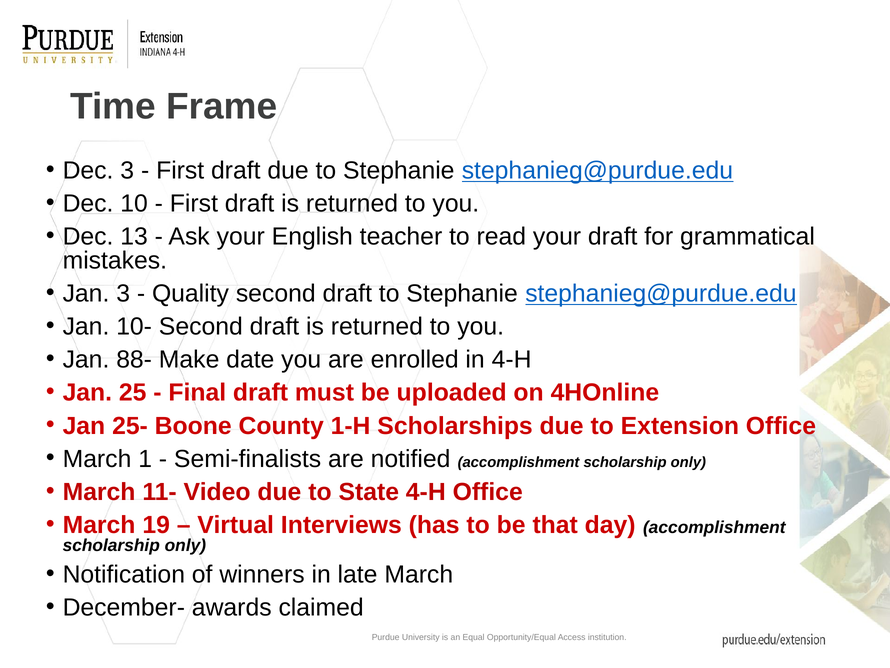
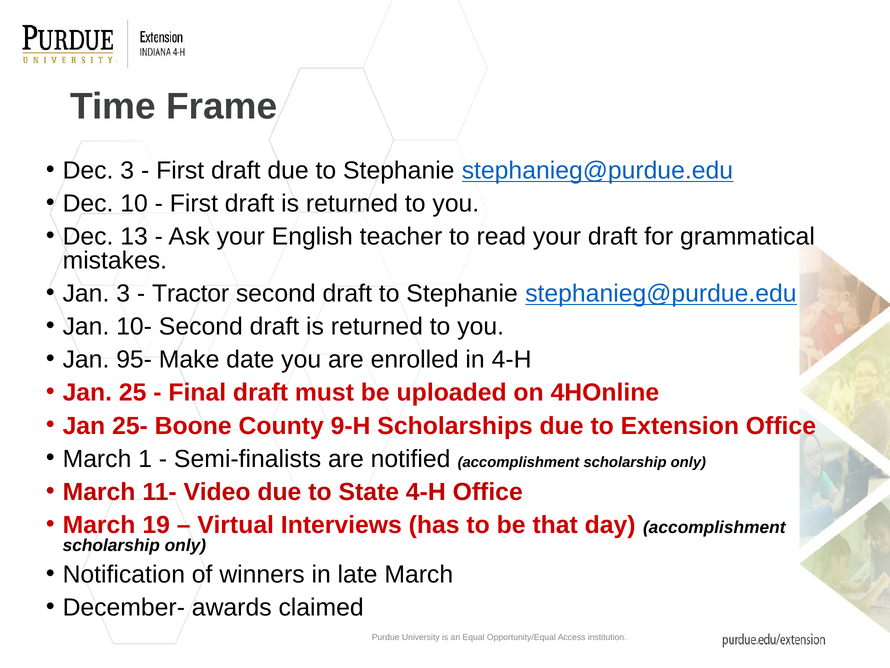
Quality: Quality -> Tractor (191, 293)
88-: 88- -> 95- (134, 359)
1-H: 1-H -> 9-H (351, 426)
